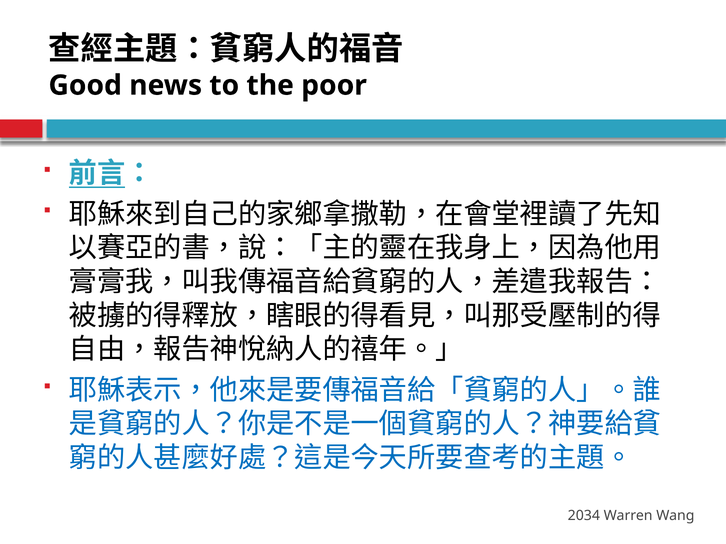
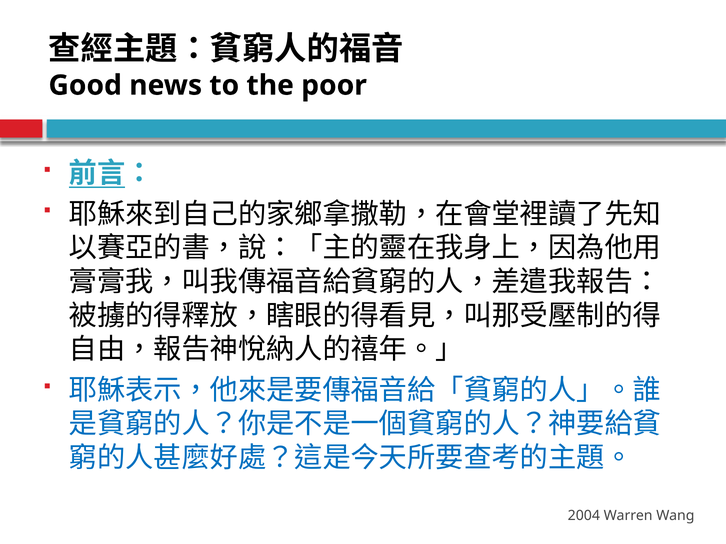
2034: 2034 -> 2004 (584, 516)
